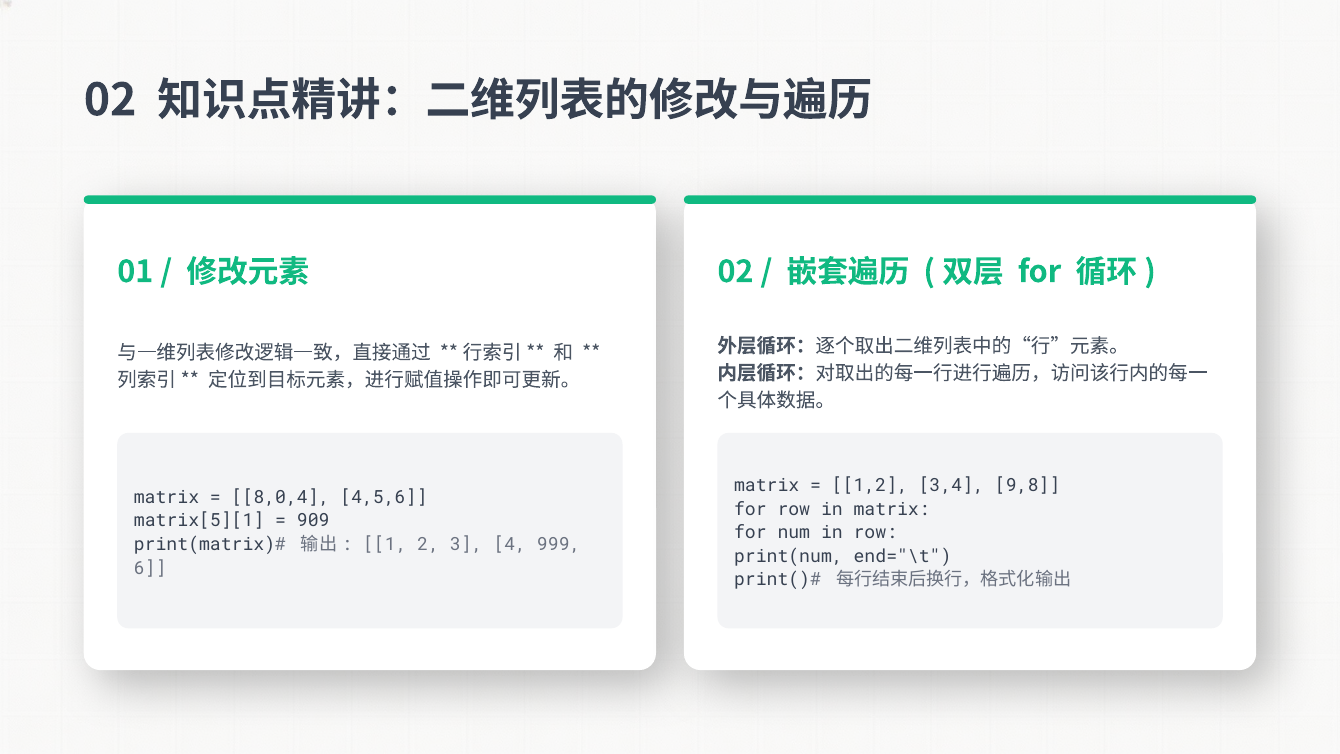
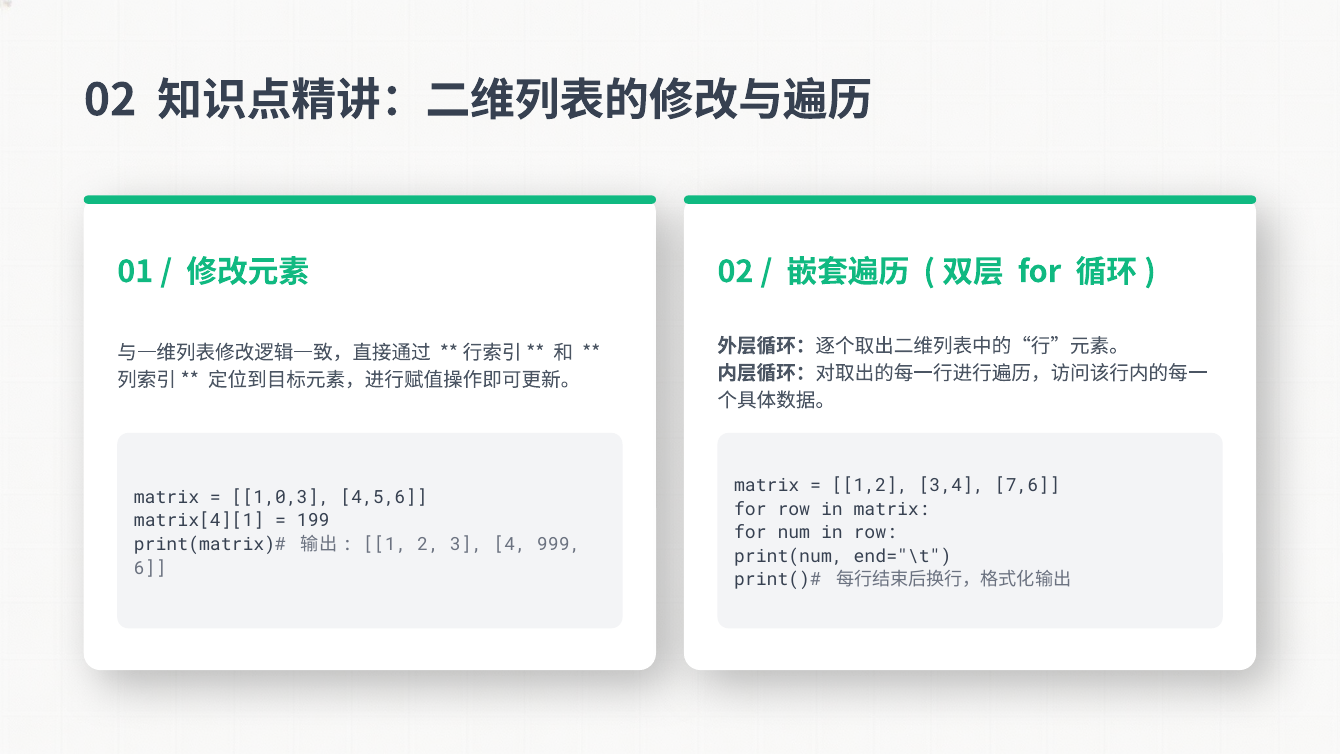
9,8: 9,8 -> 7,6 (1028, 485)
8,0,4: 8,0,4 -> 1,0,3 (281, 497)
matrix[5][1: matrix[5][1 -> matrix[4][1 (199, 521)
909: 909 -> 199 (313, 521)
